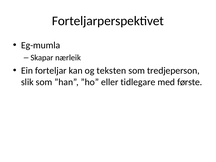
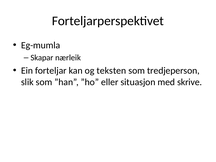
tidlegare: tidlegare -> situasjon (138, 82)
første: første -> skrive (190, 82)
